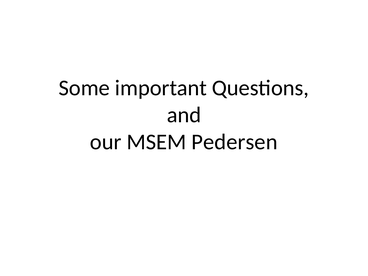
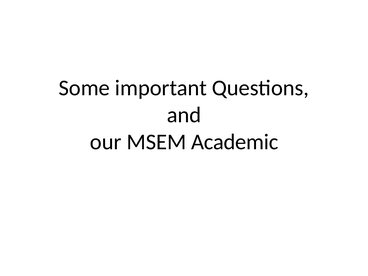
Pedersen: Pedersen -> Academic (235, 142)
